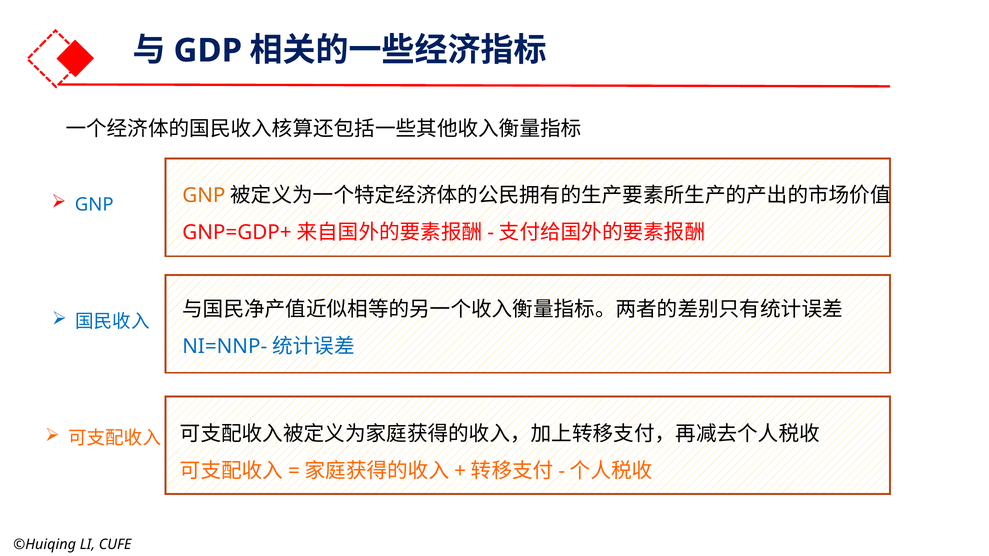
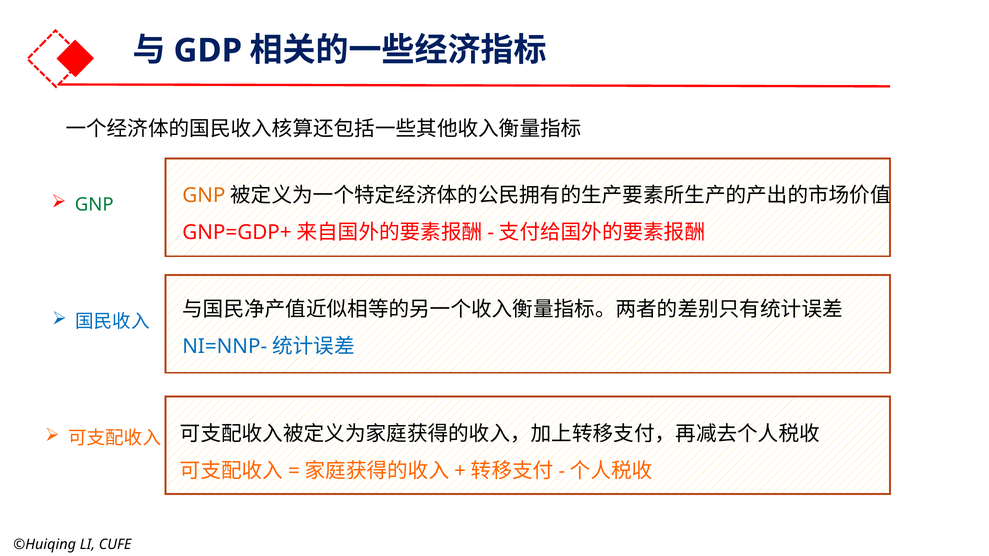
GNP colour: blue -> green (94, 205)
